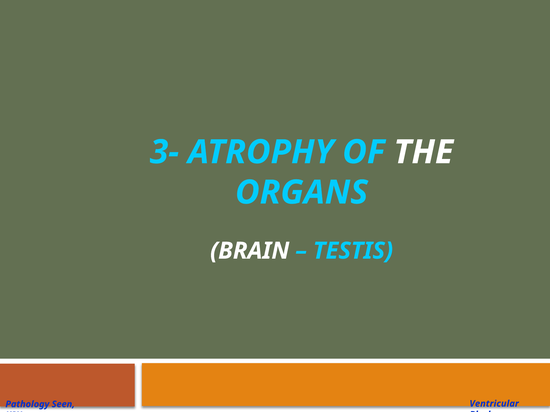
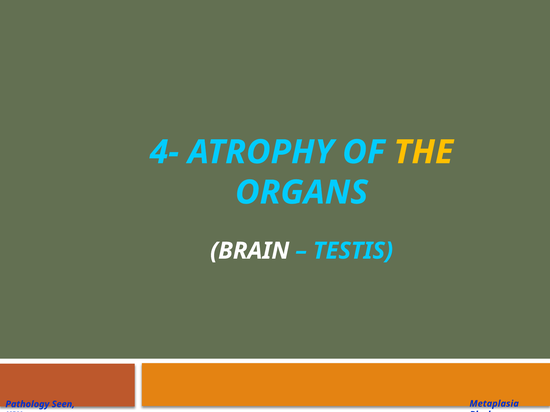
3-: 3- -> 4- (164, 152)
THE colour: white -> yellow (423, 152)
Ventricular: Ventricular -> Metaplasia (494, 404)
